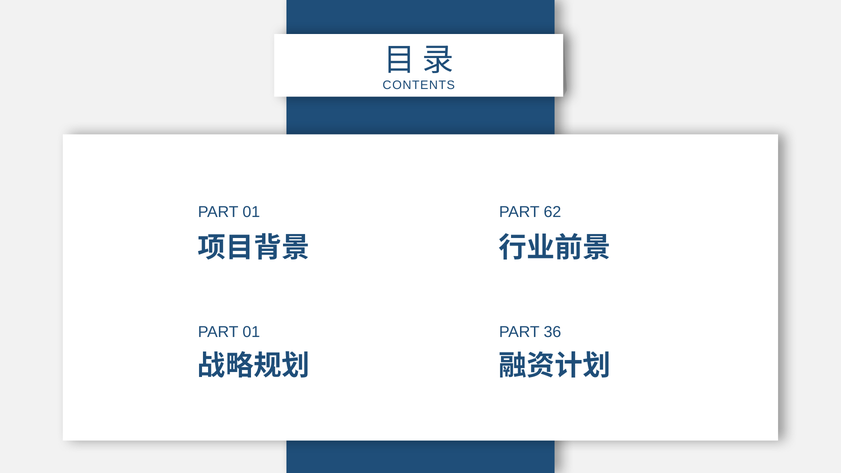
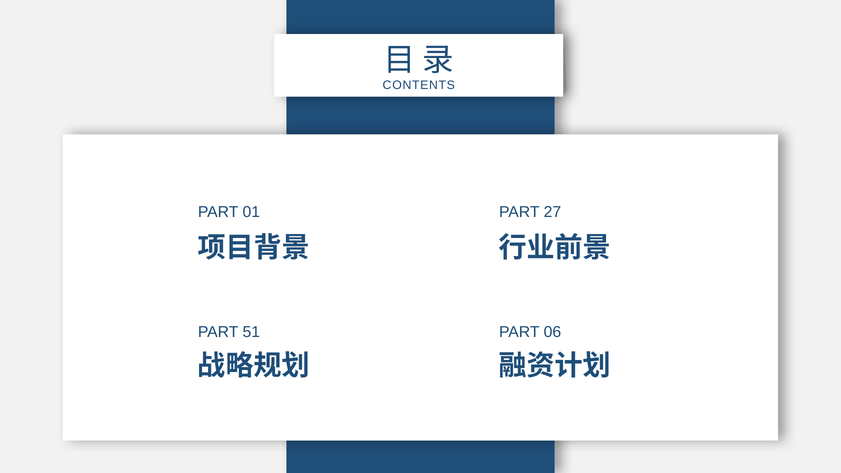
62: 62 -> 27 (552, 212)
01: 01 -> 51 (251, 332)
36: 36 -> 06 (552, 332)
